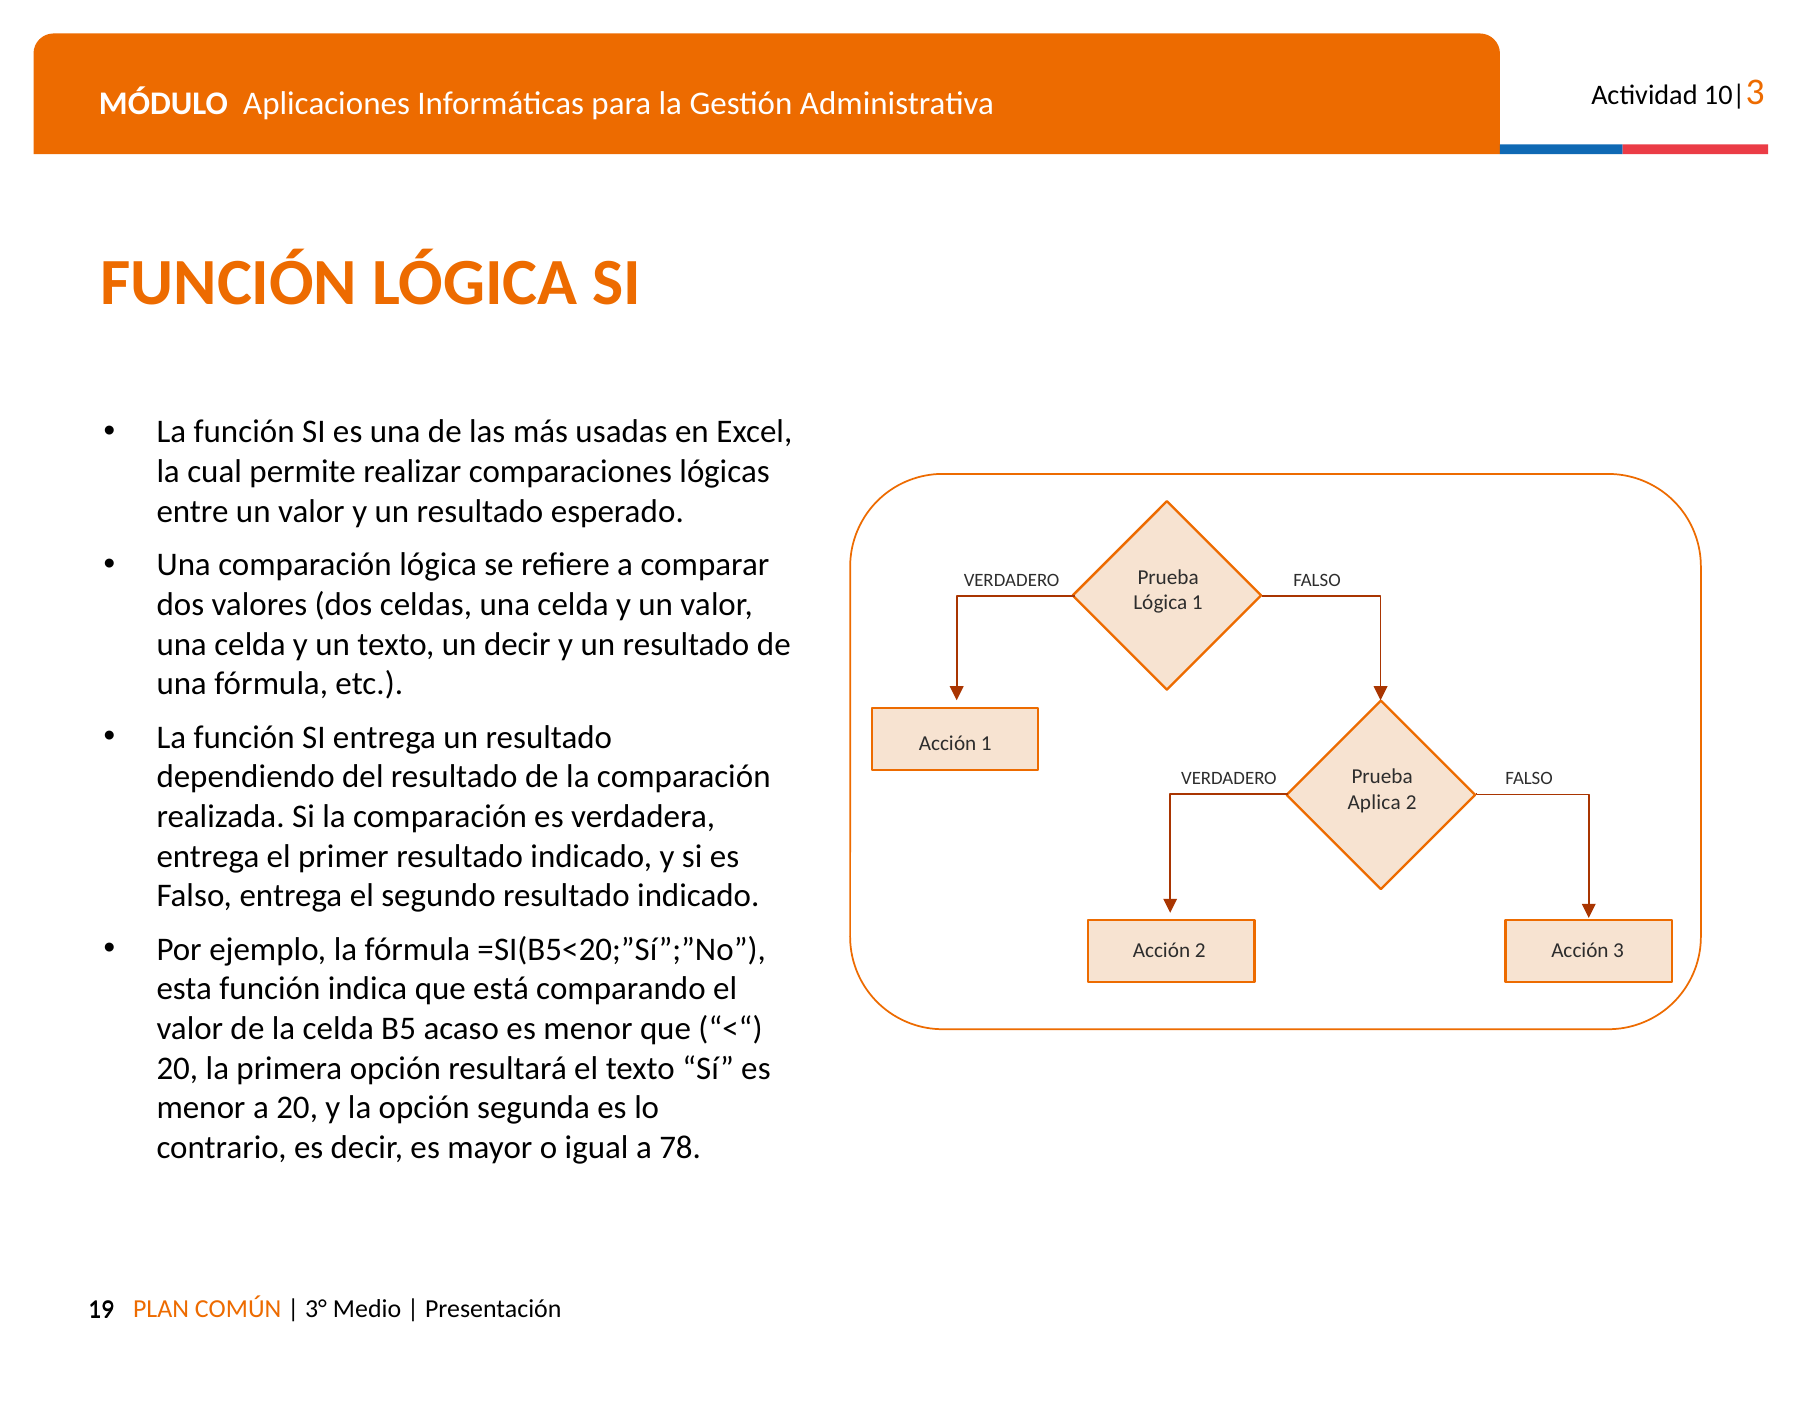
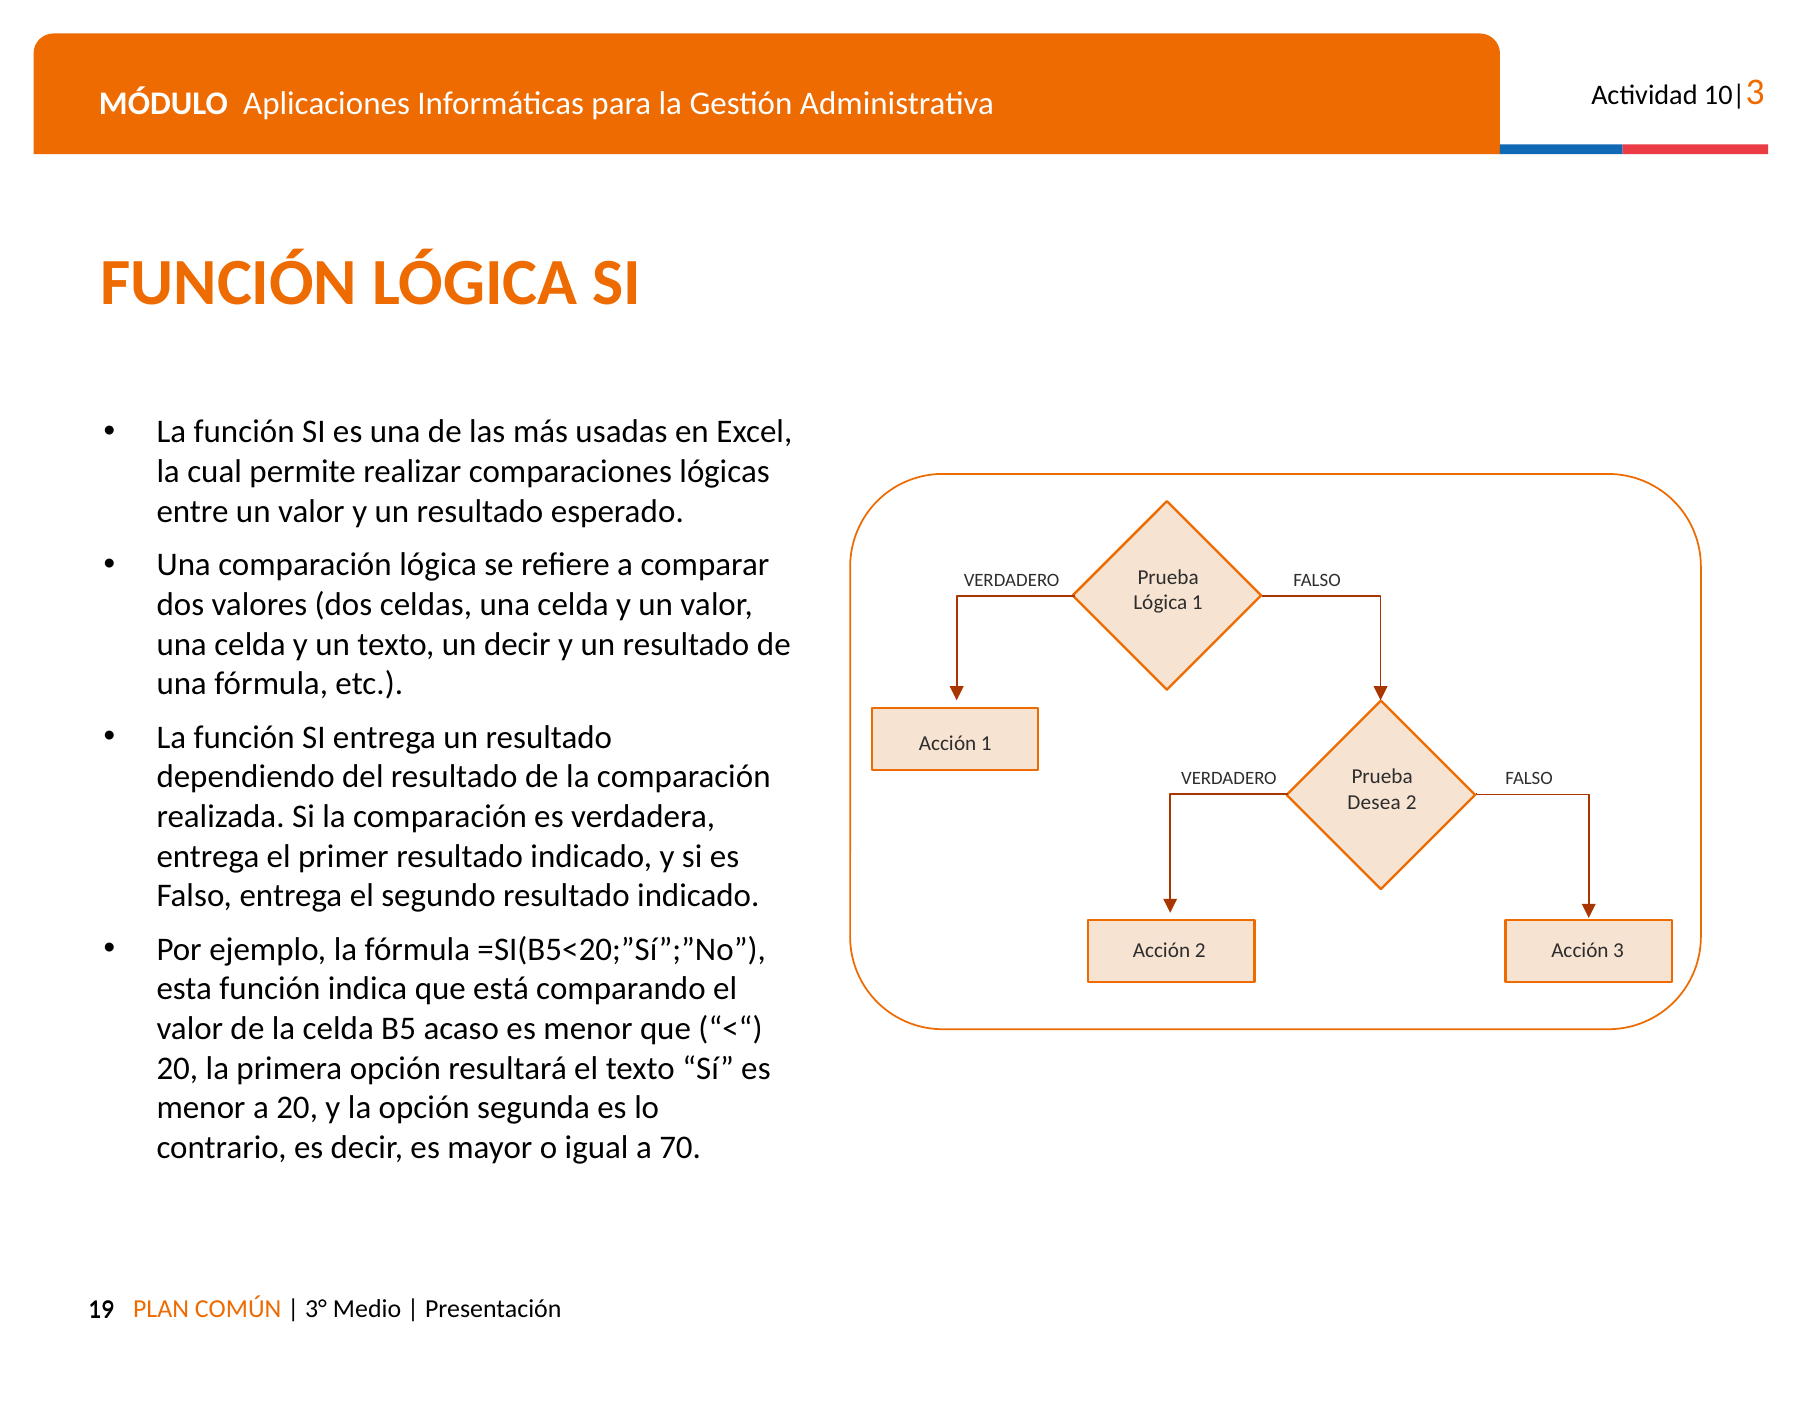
Aplica: Aplica -> Desea (1374, 802)
78: 78 -> 70 (680, 1147)
